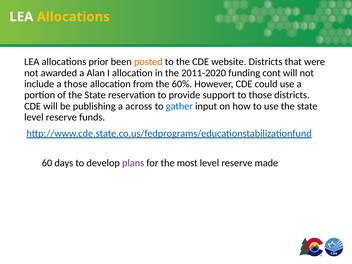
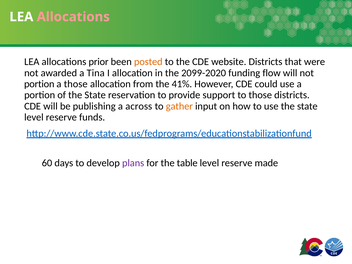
Allocations colour: yellow -> pink (73, 17)
Alan: Alan -> Tina (96, 73)
2011-2020: 2011-2020 -> 2099-2020 (204, 73)
cont: cont -> flow (272, 73)
include: include -> portion (39, 84)
60%: 60% -> 41% (182, 84)
gather colour: blue -> orange (179, 106)
most: most -> table (187, 163)
